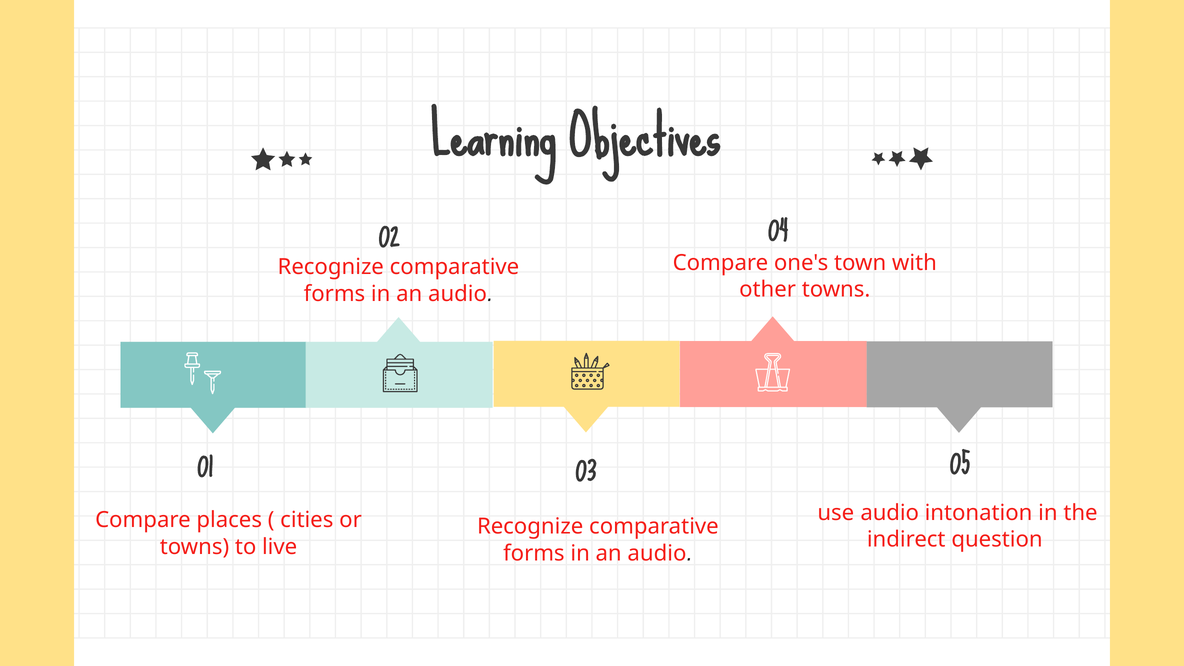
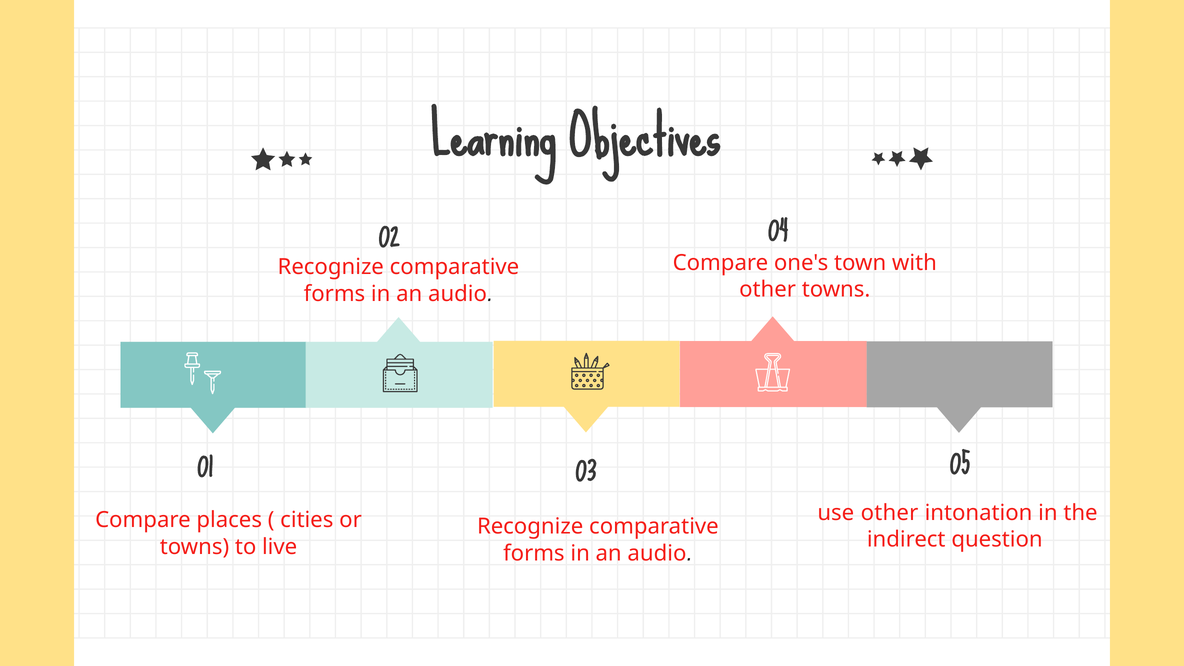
use audio: audio -> other (890, 513)
